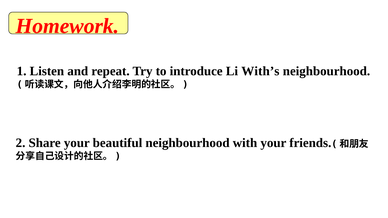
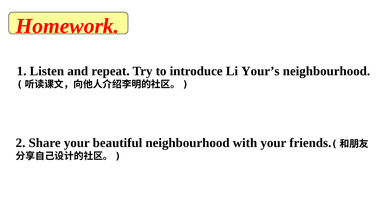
With’s: With’s -> Your’s (260, 71)
